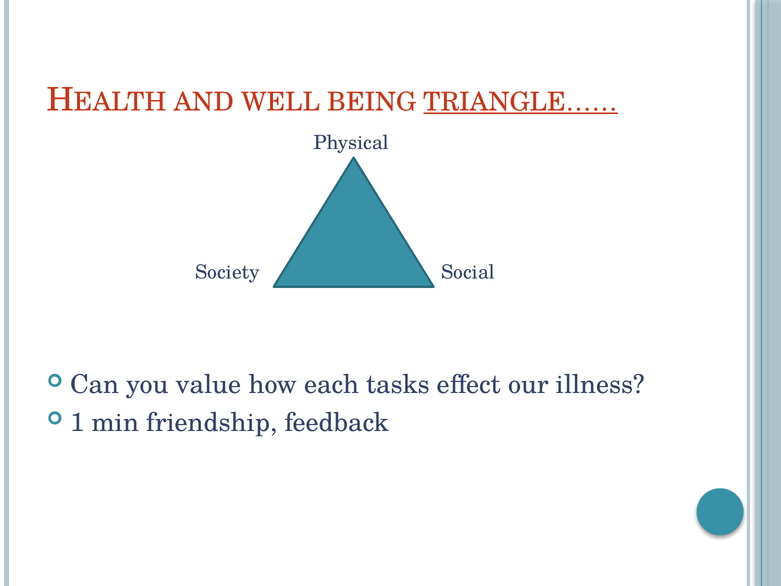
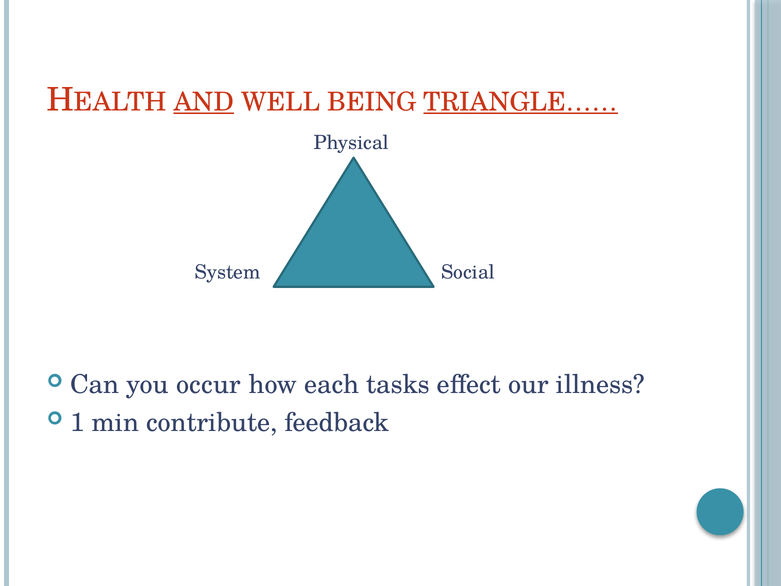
AND underline: none -> present (204, 102)
Society: Society -> System (228, 272)
value: value -> occur (209, 385)
friendship: friendship -> contribute (212, 422)
